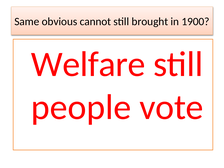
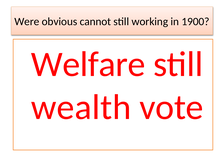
Same: Same -> Were (27, 22)
brought: brought -> working (150, 22)
people: people -> wealth (81, 107)
